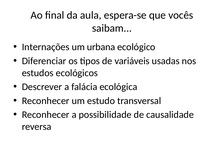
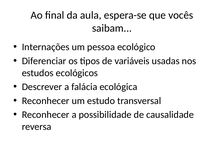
urbana: urbana -> pessoa (101, 47)
